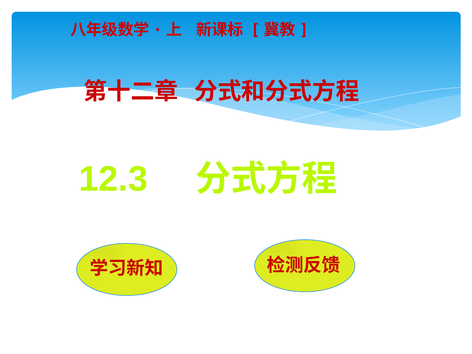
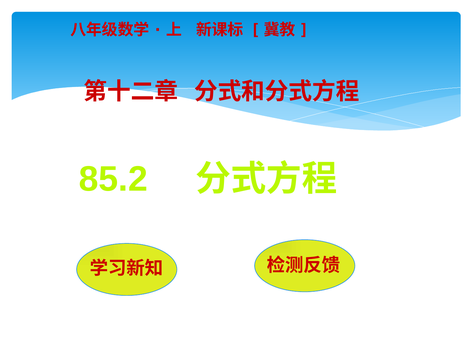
12.3: 12.3 -> 85.2 (113, 179)
